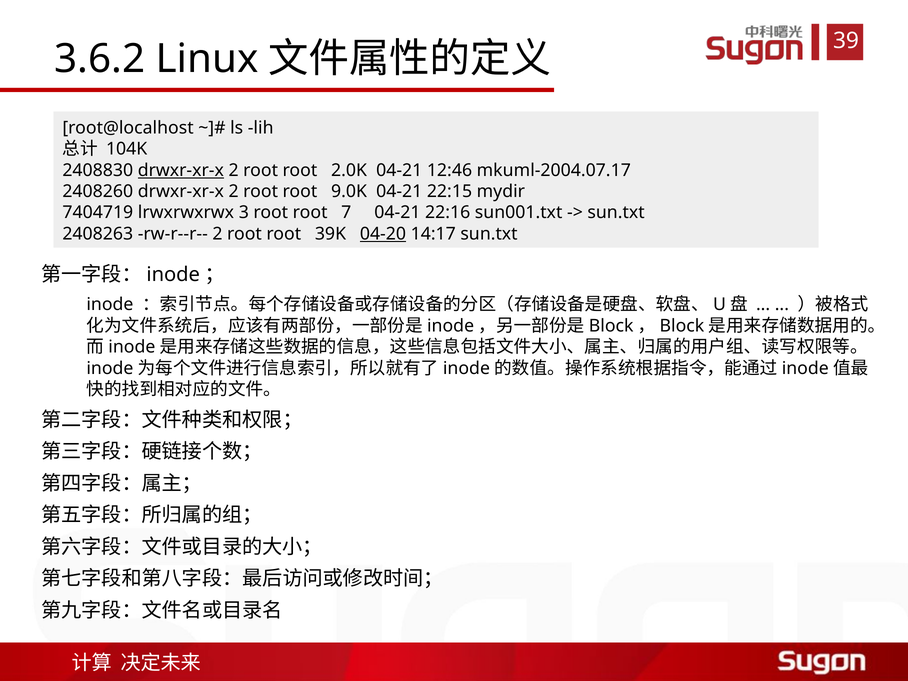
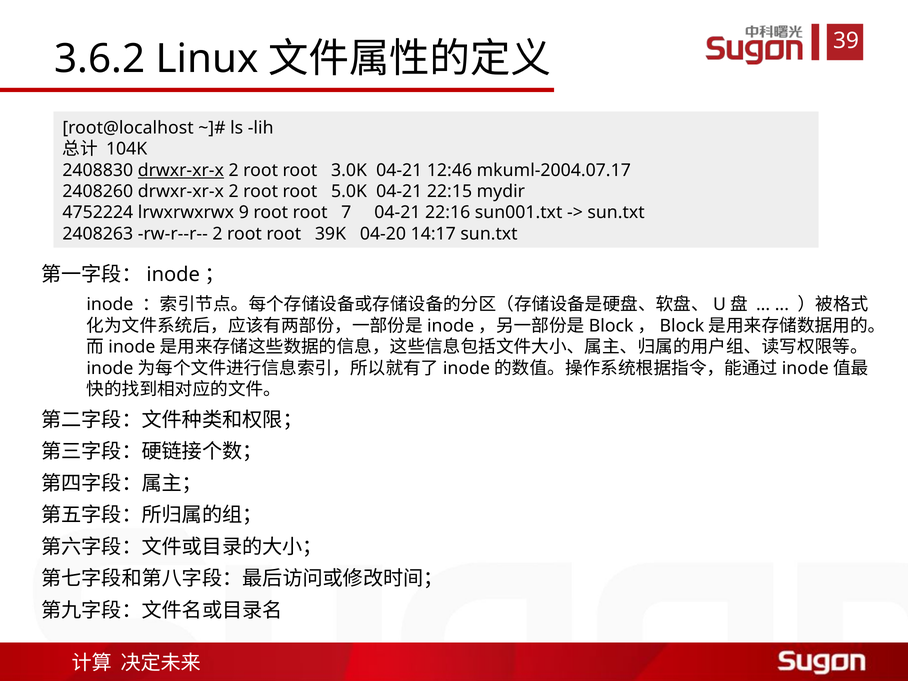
2.0K: 2.0K -> 3.0K (349, 170)
9.0K: 9.0K -> 5.0K (349, 191)
7404719: 7404719 -> 4752224 (98, 213)
3: 3 -> 9 (244, 213)
04-20 underline: present -> none (383, 234)
